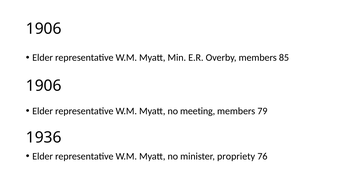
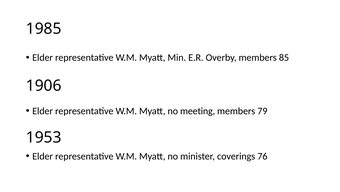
1906: 1906 -> 1985 (44, 29)
1936: 1936 -> 1953 (44, 137)
propriety: propriety -> coverings (236, 156)
